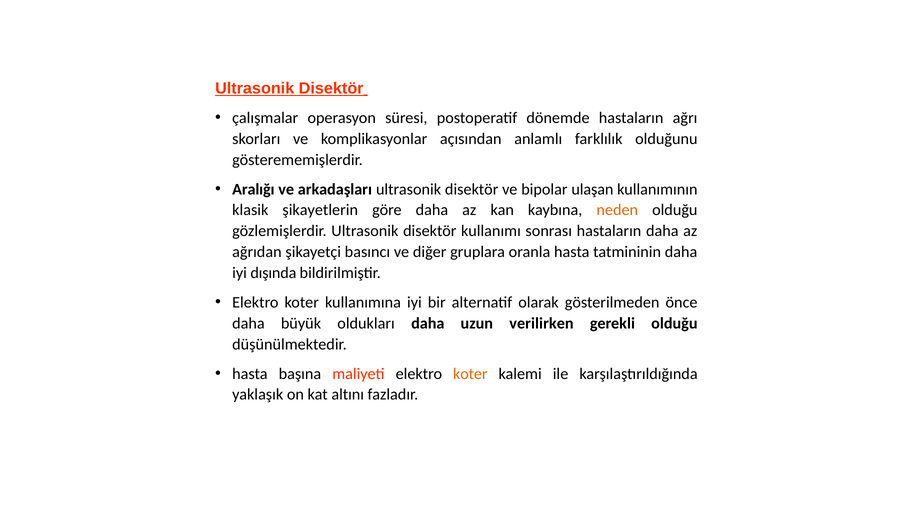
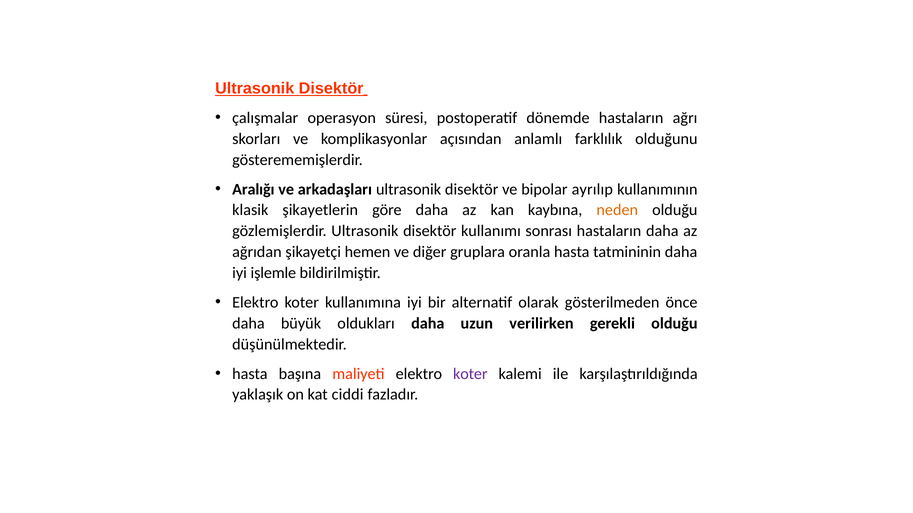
ulaşan: ulaşan -> ayrılıp (592, 189)
basıncı: basıncı -> hemen (368, 252)
dışında: dışında -> işlemle (273, 273)
koter colour: orange -> purple (470, 374)
altını: altını -> ciddi (348, 395)
